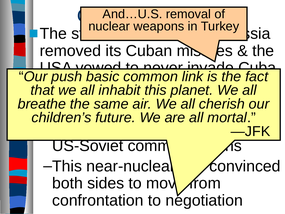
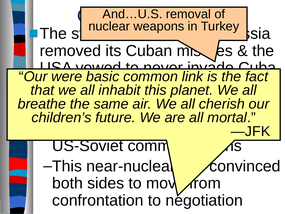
push: push -> were (67, 76)
